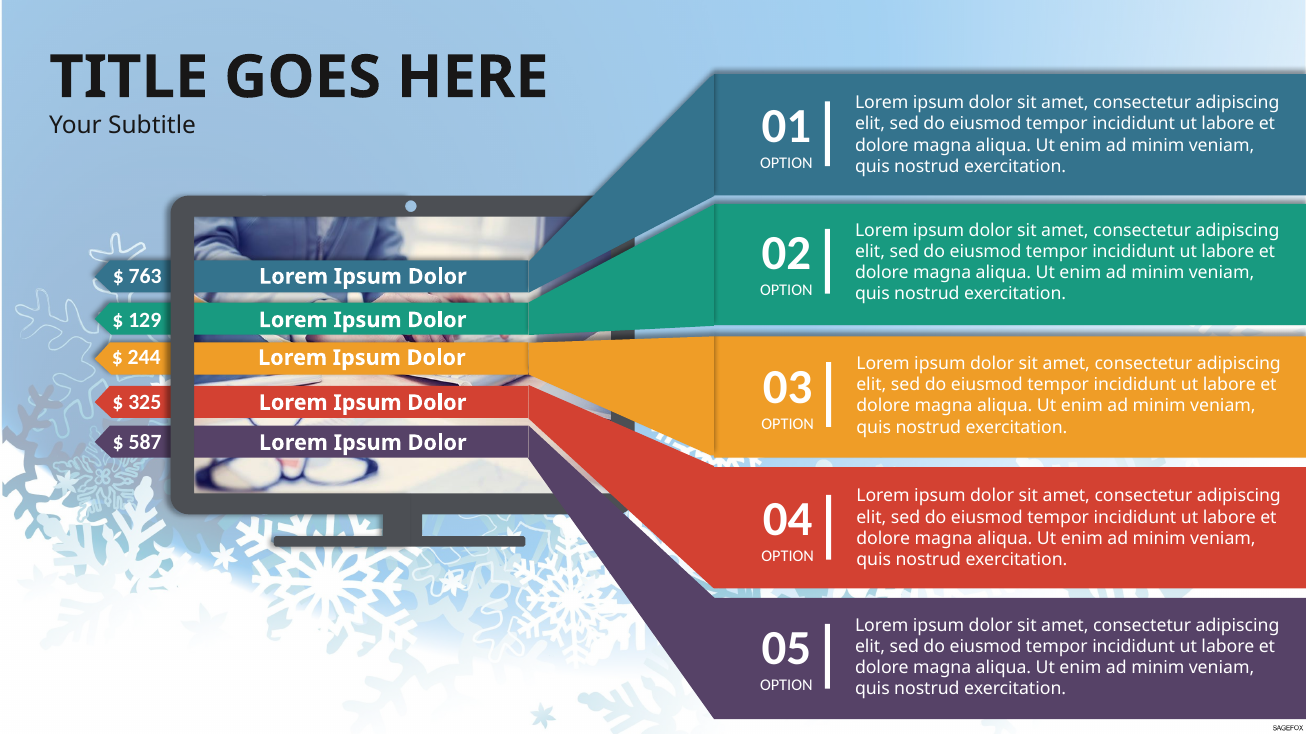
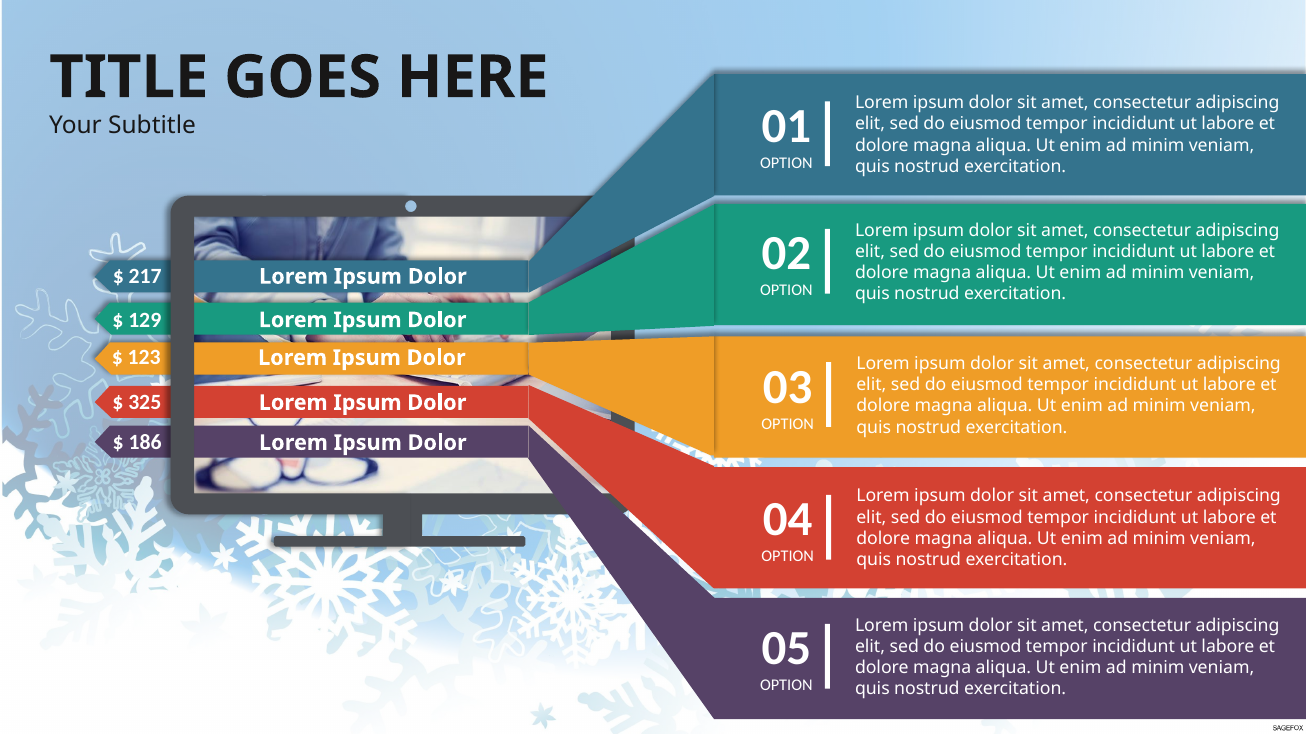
763: 763 -> 217 (145, 277)
244: 244 -> 123 (144, 358)
587: 587 -> 186 (145, 443)
